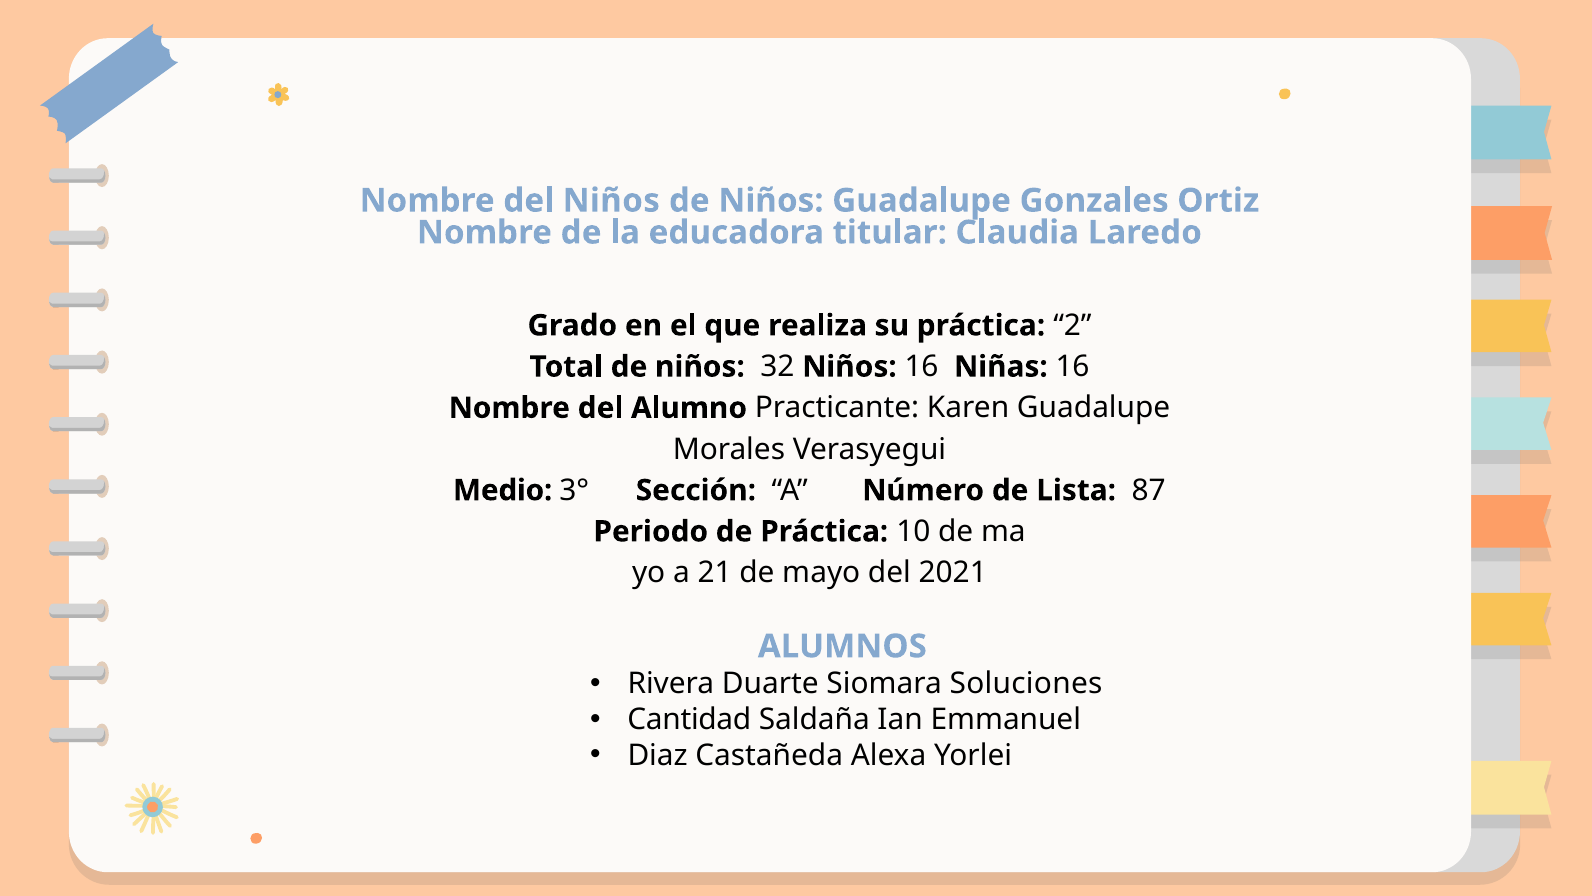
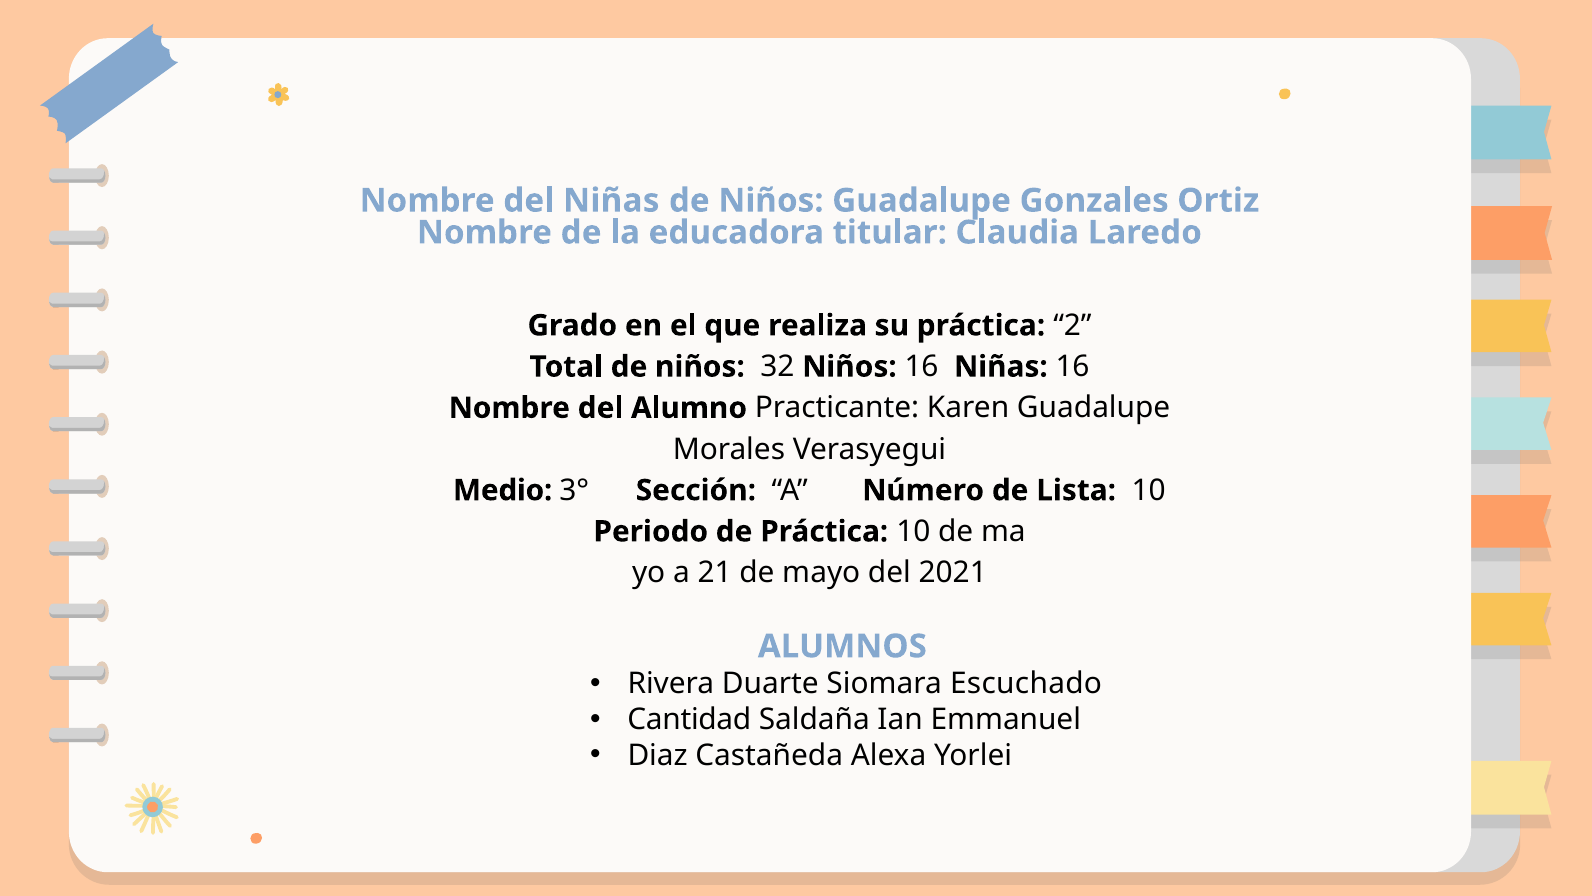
del Niños: Niños -> Niñas (611, 201)
Lista 87: 87 -> 10 (1149, 490)
Soluciones: Soluciones -> Escuchado (1026, 684)
